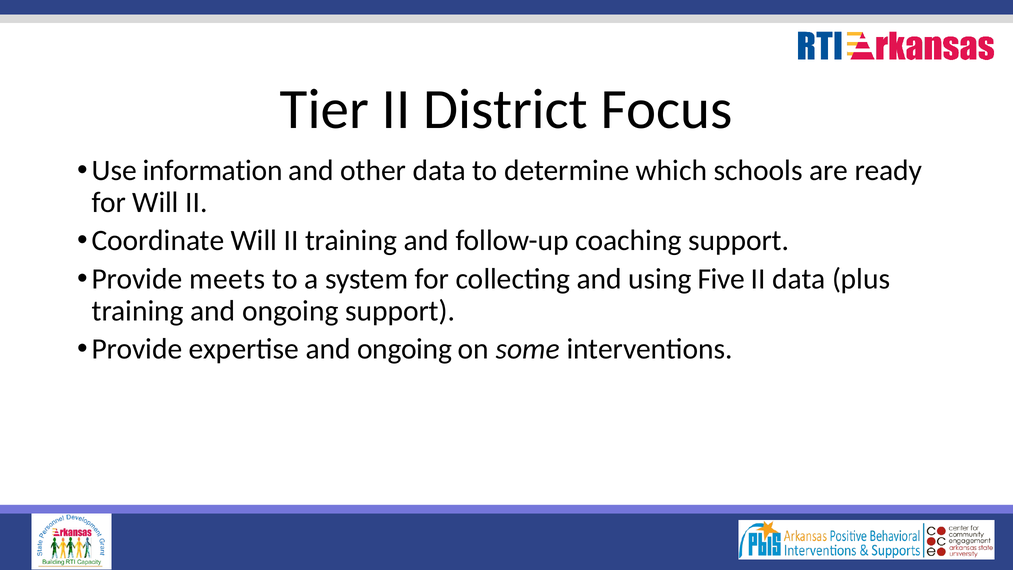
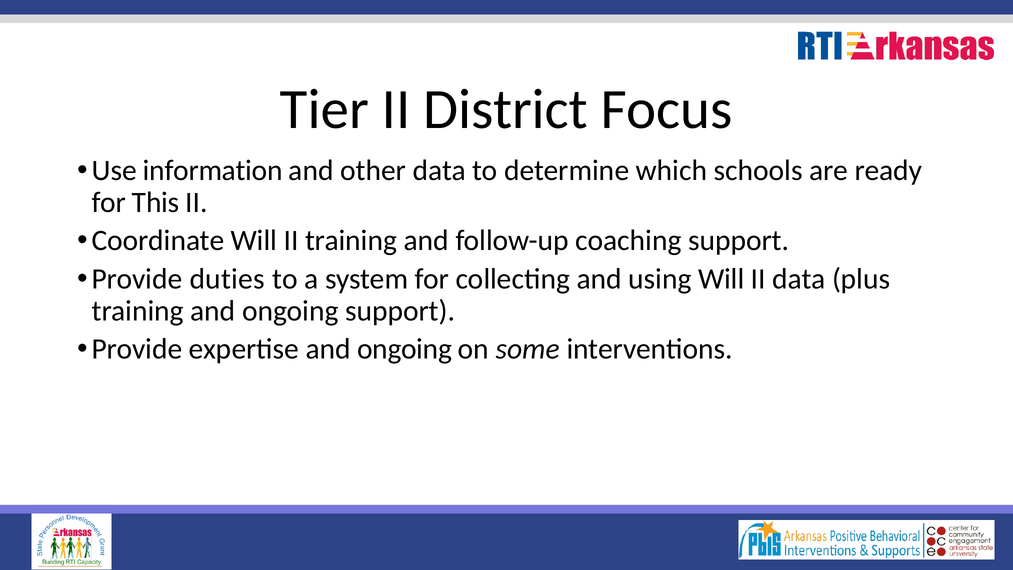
for Will: Will -> This (156, 202)
meets: meets -> duties (227, 279)
using Five: Five -> Will (721, 279)
